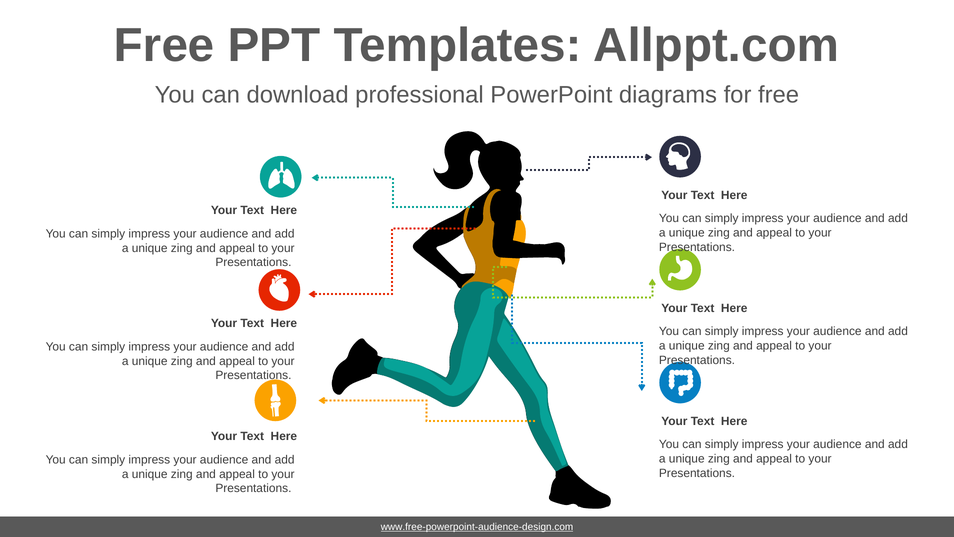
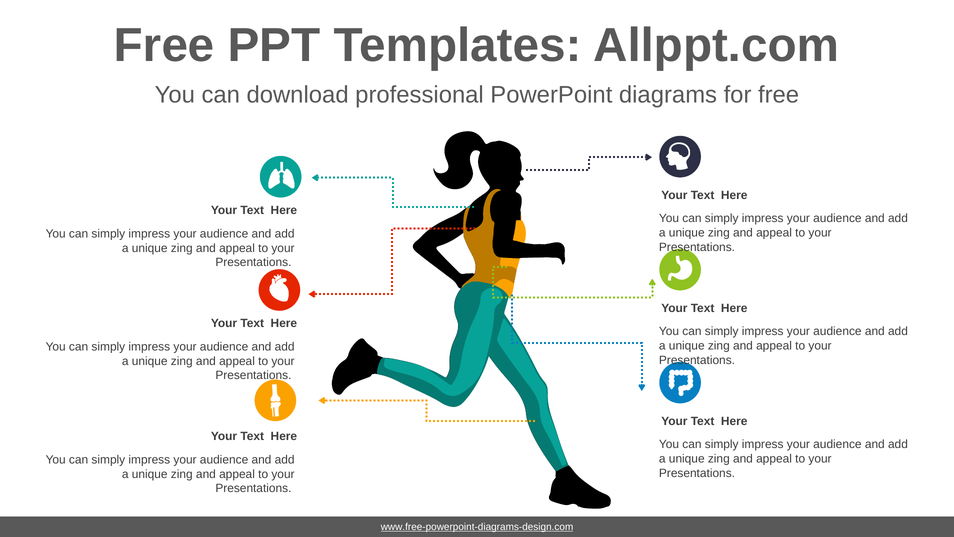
www.free-powerpoint-audience-design.com: www.free-powerpoint-audience-design.com -> www.free-powerpoint-diagrams-design.com (477, 527)
